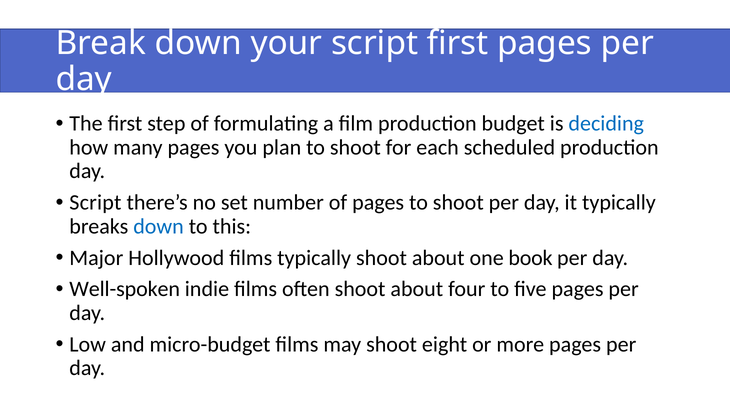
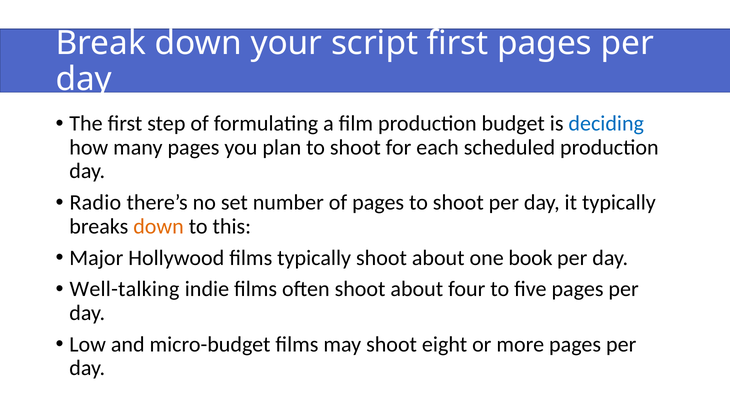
Script: Script -> Radio (95, 203)
down colour: blue -> orange (159, 227)
Well-spoken: Well-spoken -> Well-talking (124, 290)
